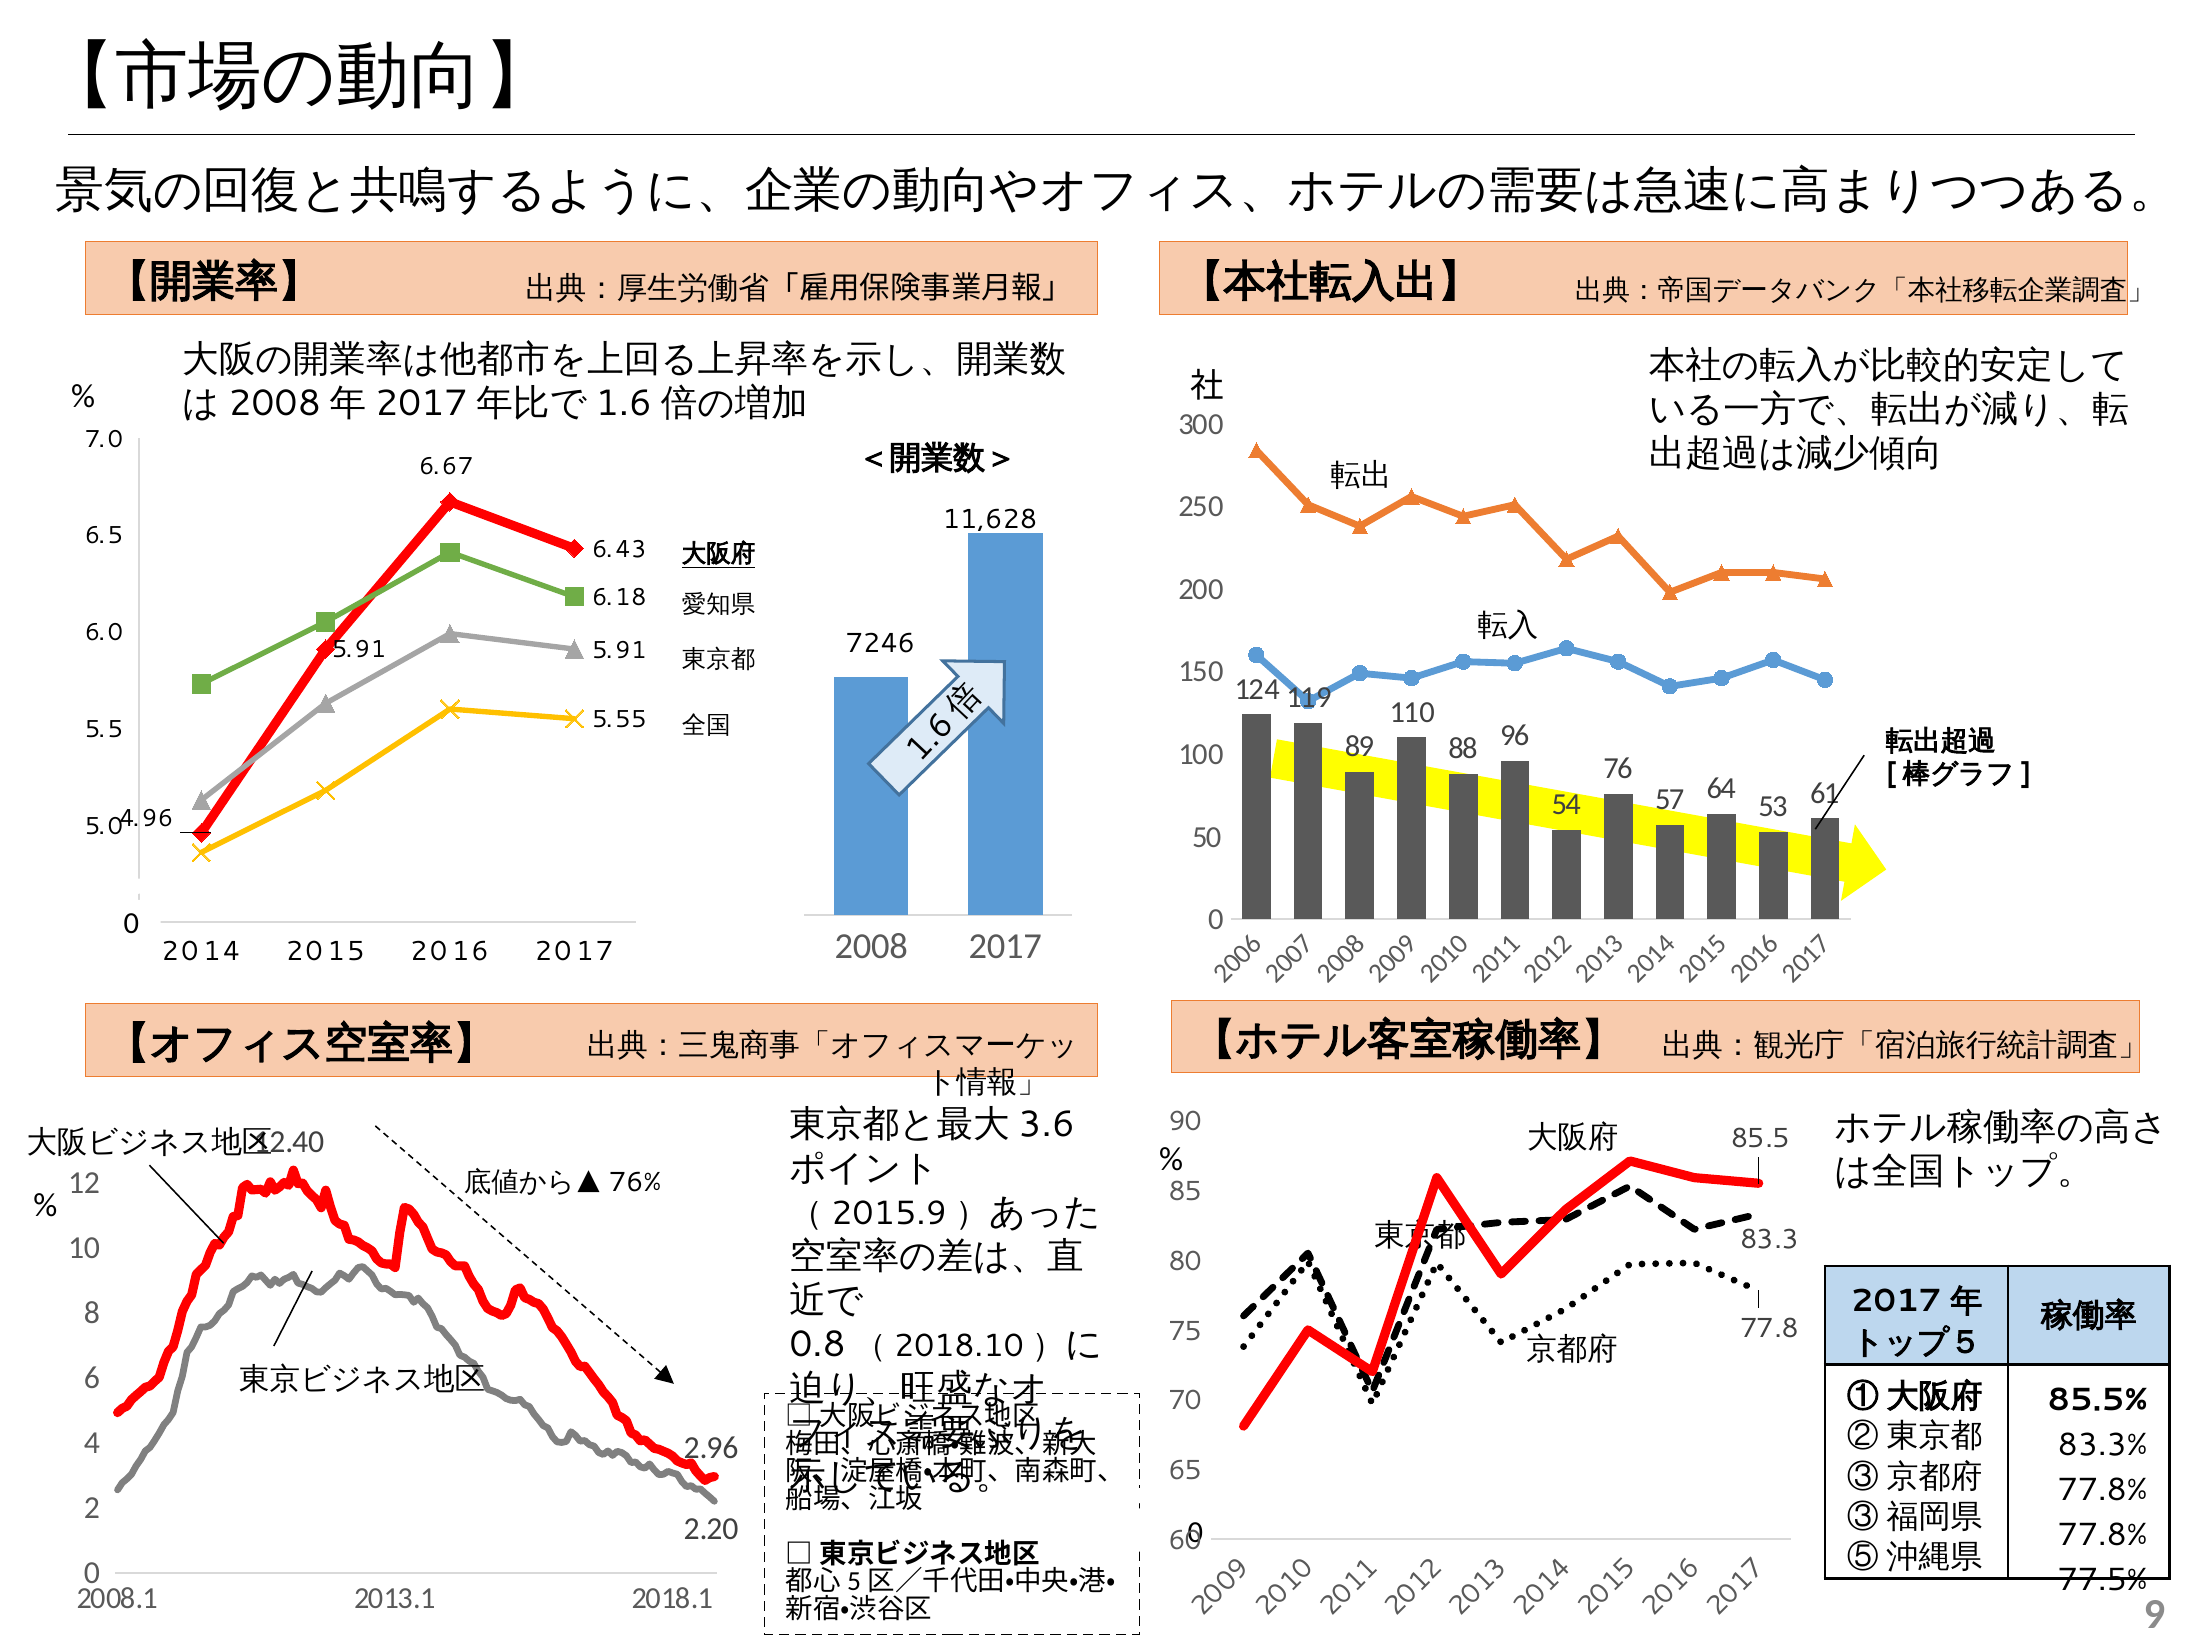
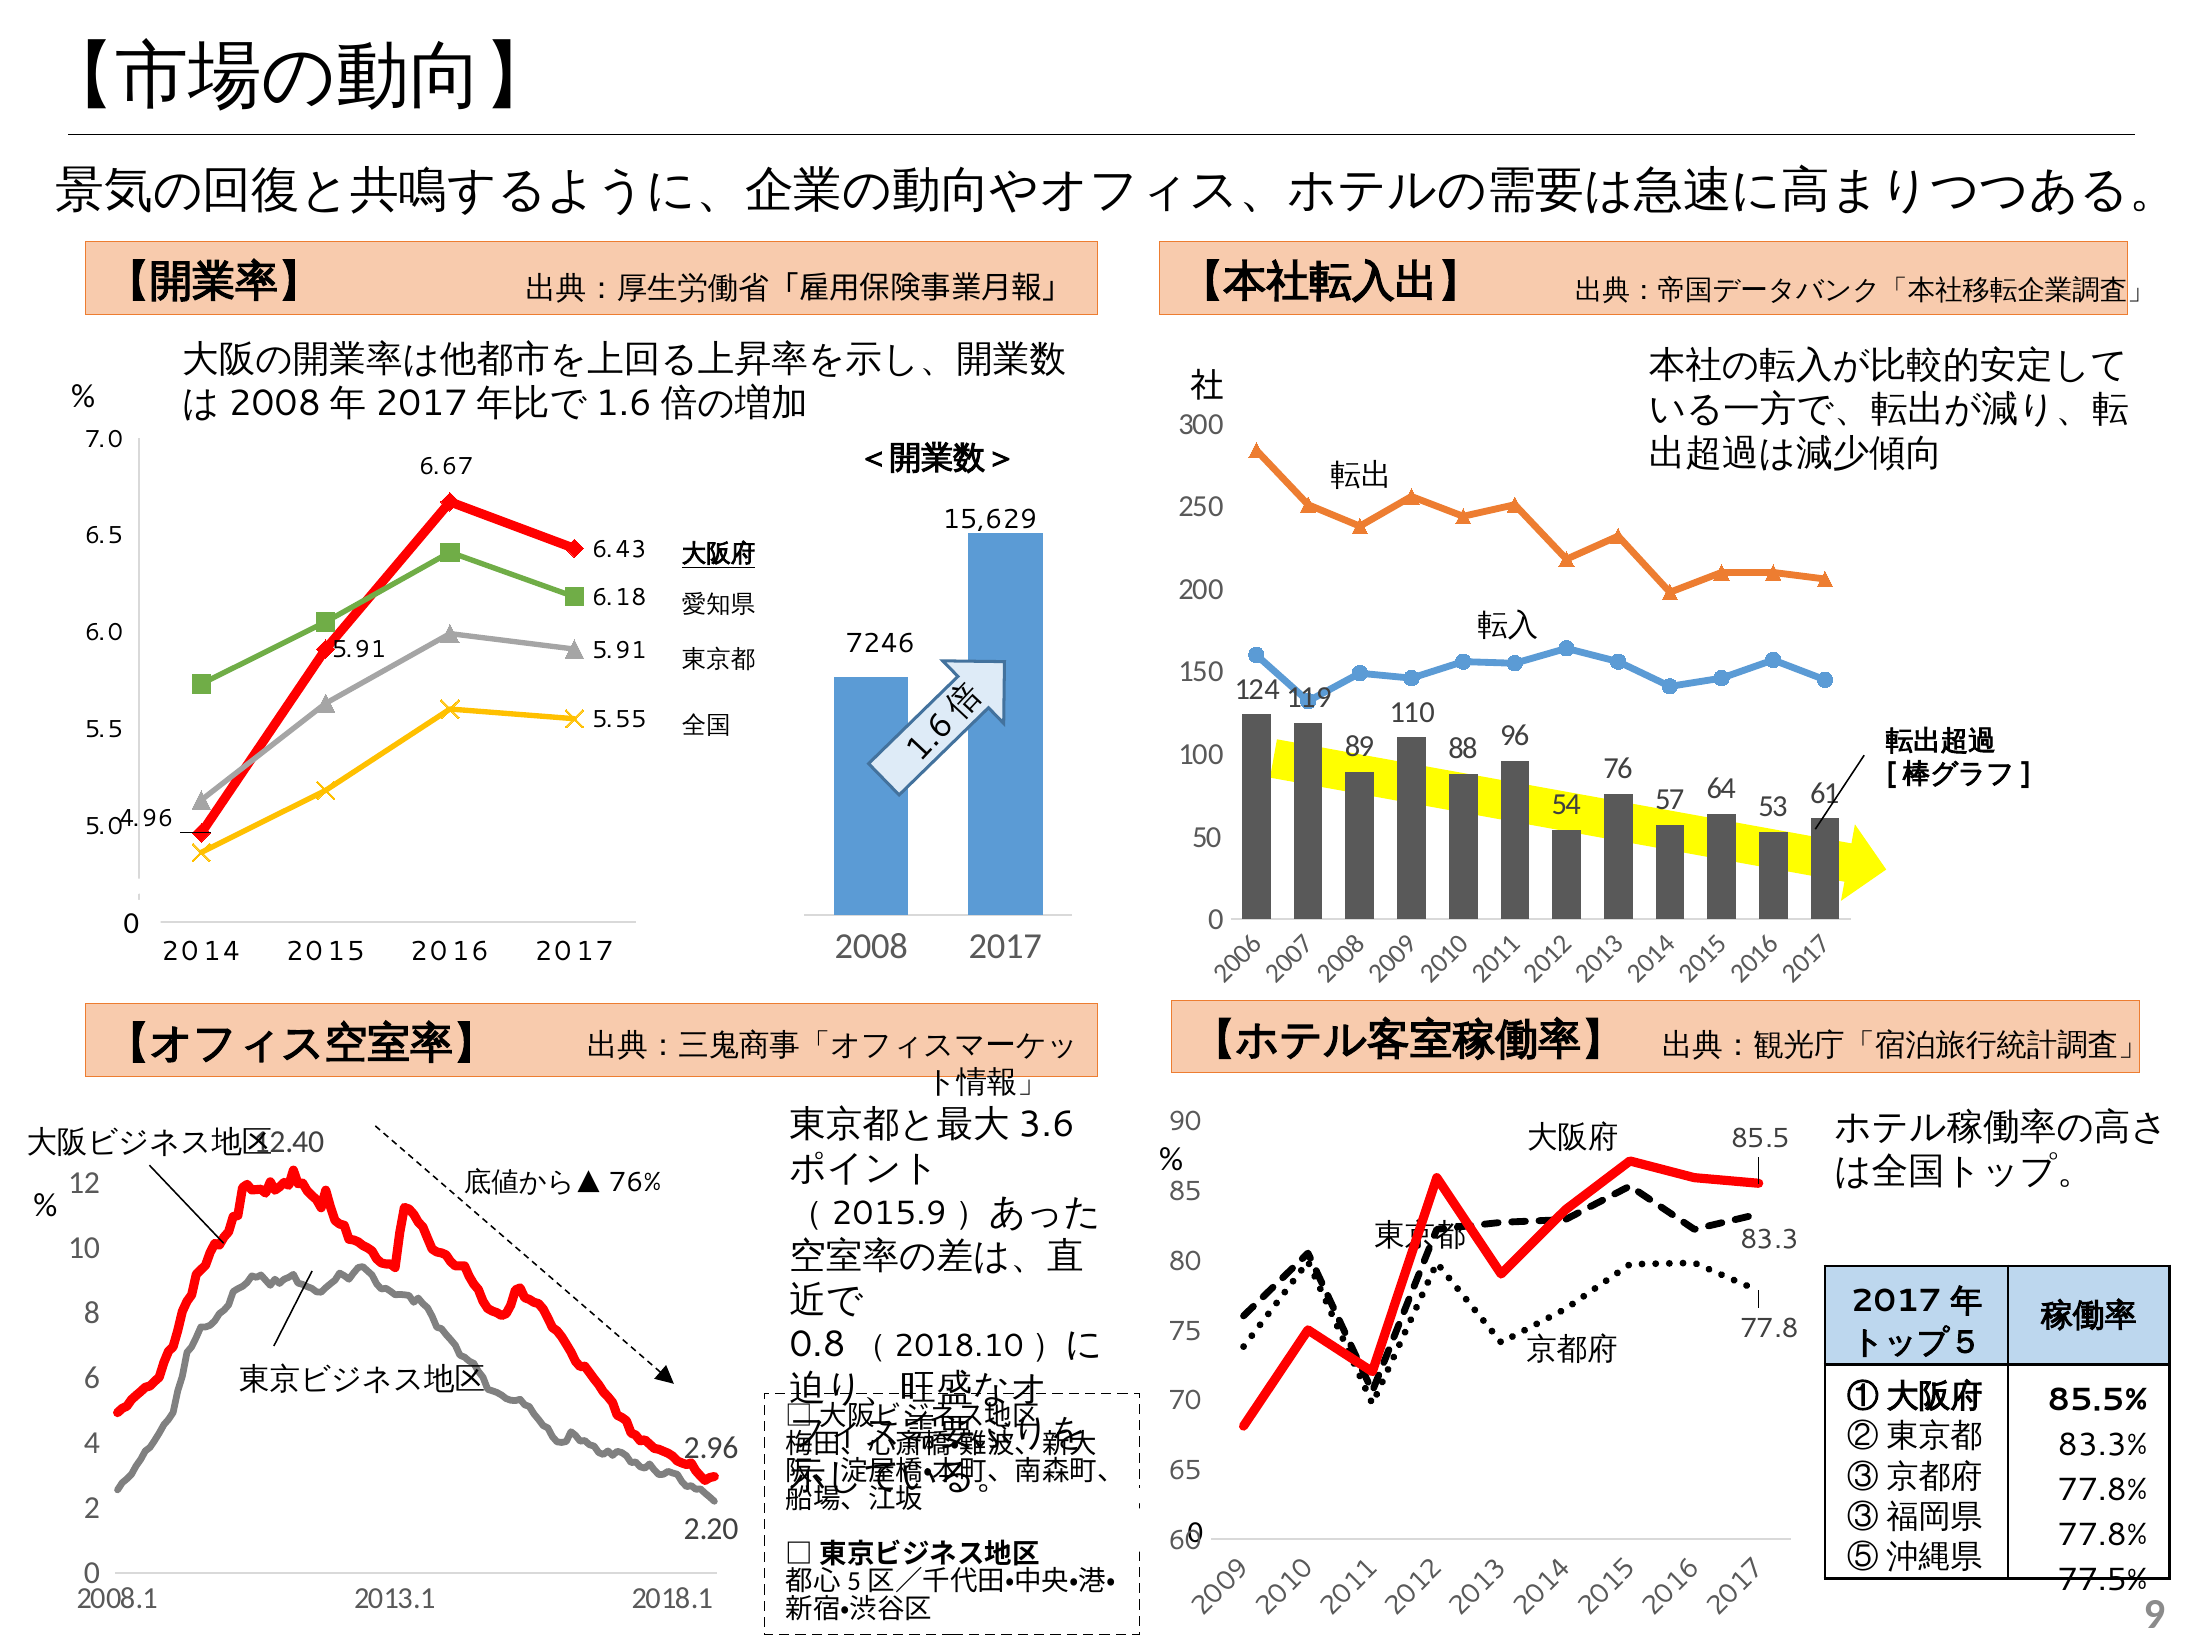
11,628: 11,628 -> 15,629 (990, 519)
